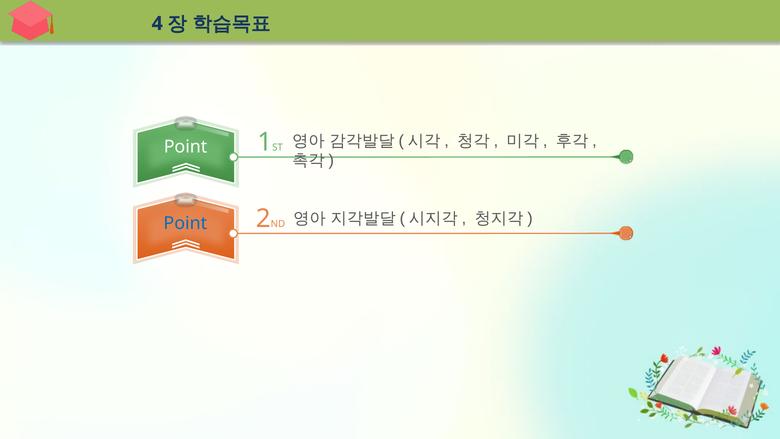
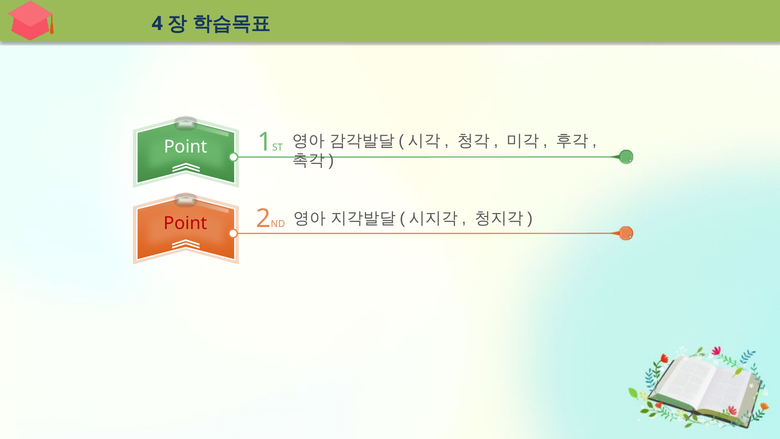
Point colour: blue -> red (185, 223)
